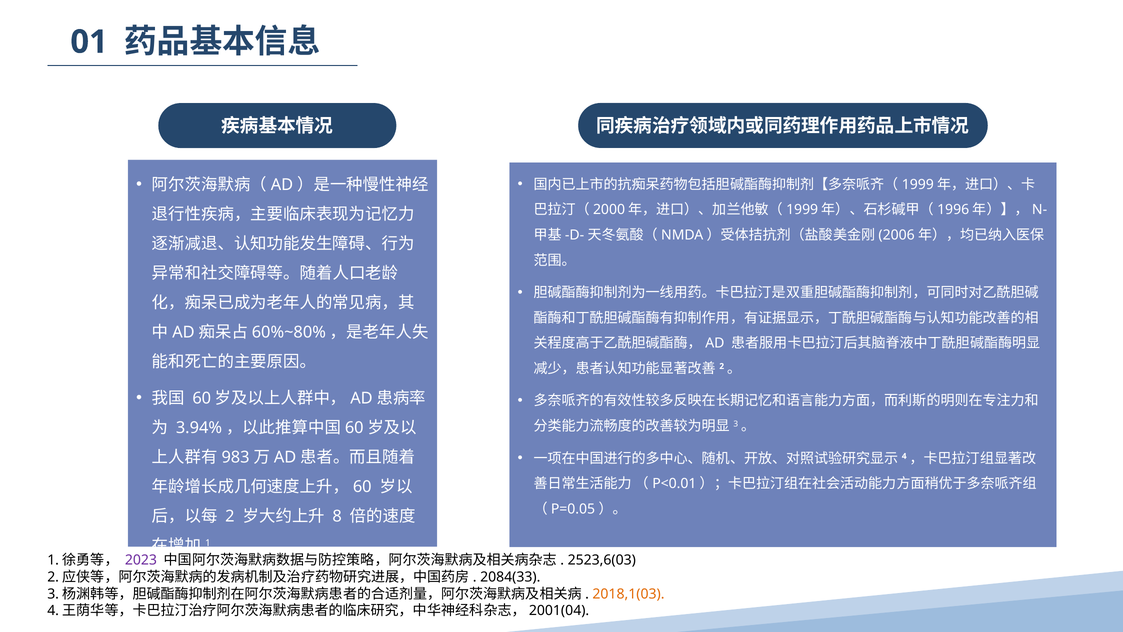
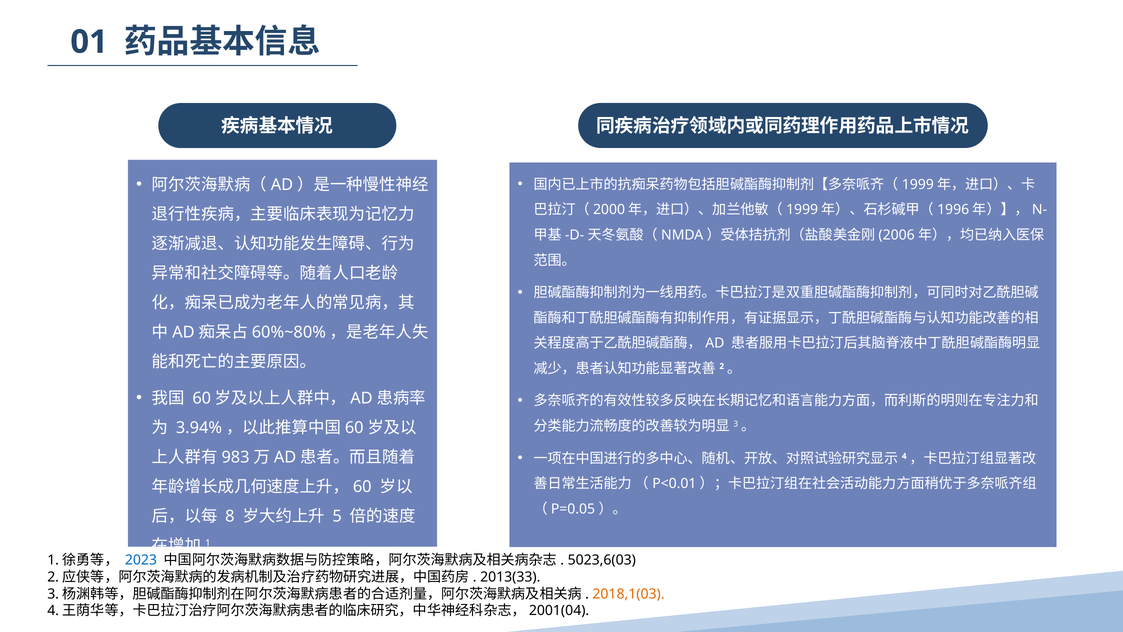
2: 2 -> 8 (230, 516)
8: 8 -> 5 (337, 516)
2023 colour: purple -> blue (141, 560)
2523,6(03: 2523,6(03 -> 5023,6(03 (602, 560)
2084(33: 2084(33 -> 2013(33 (510, 577)
